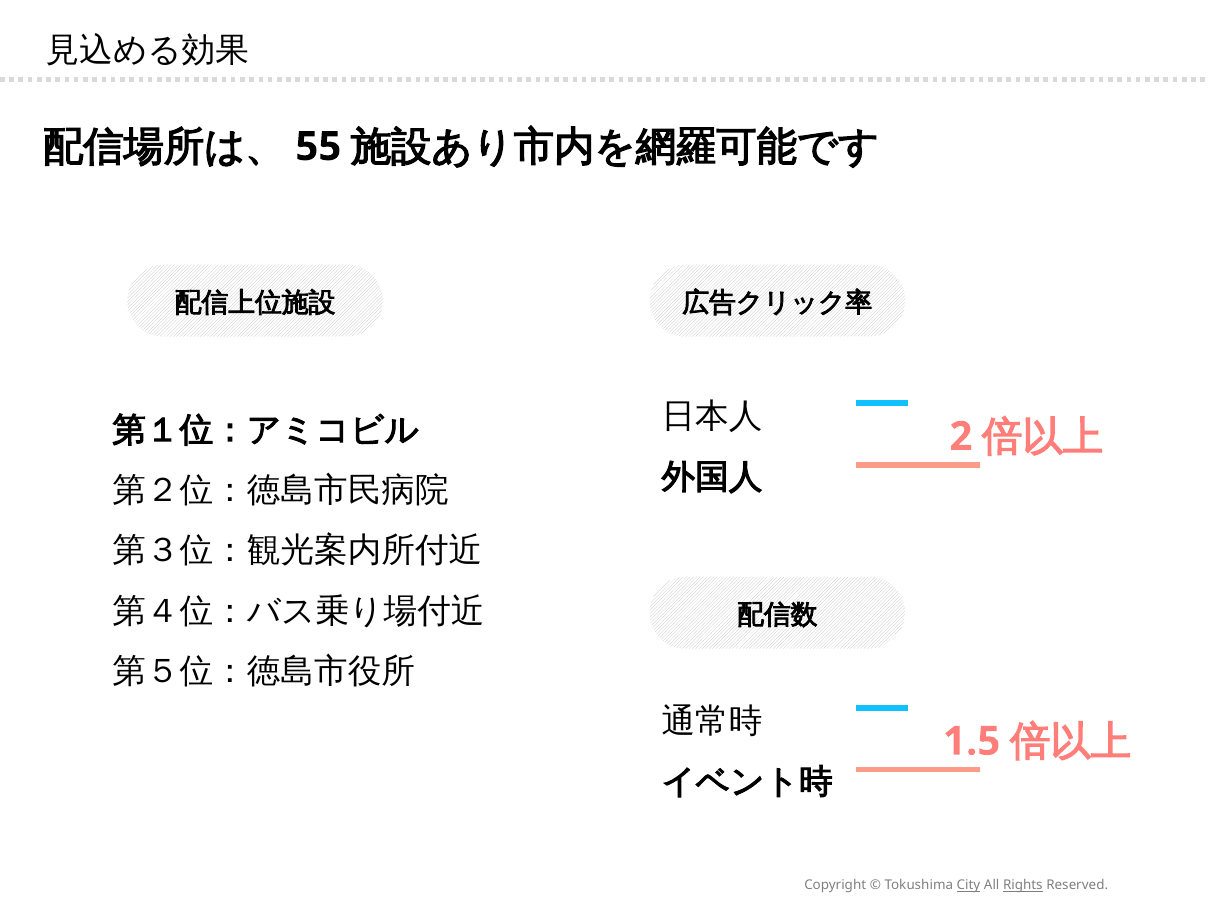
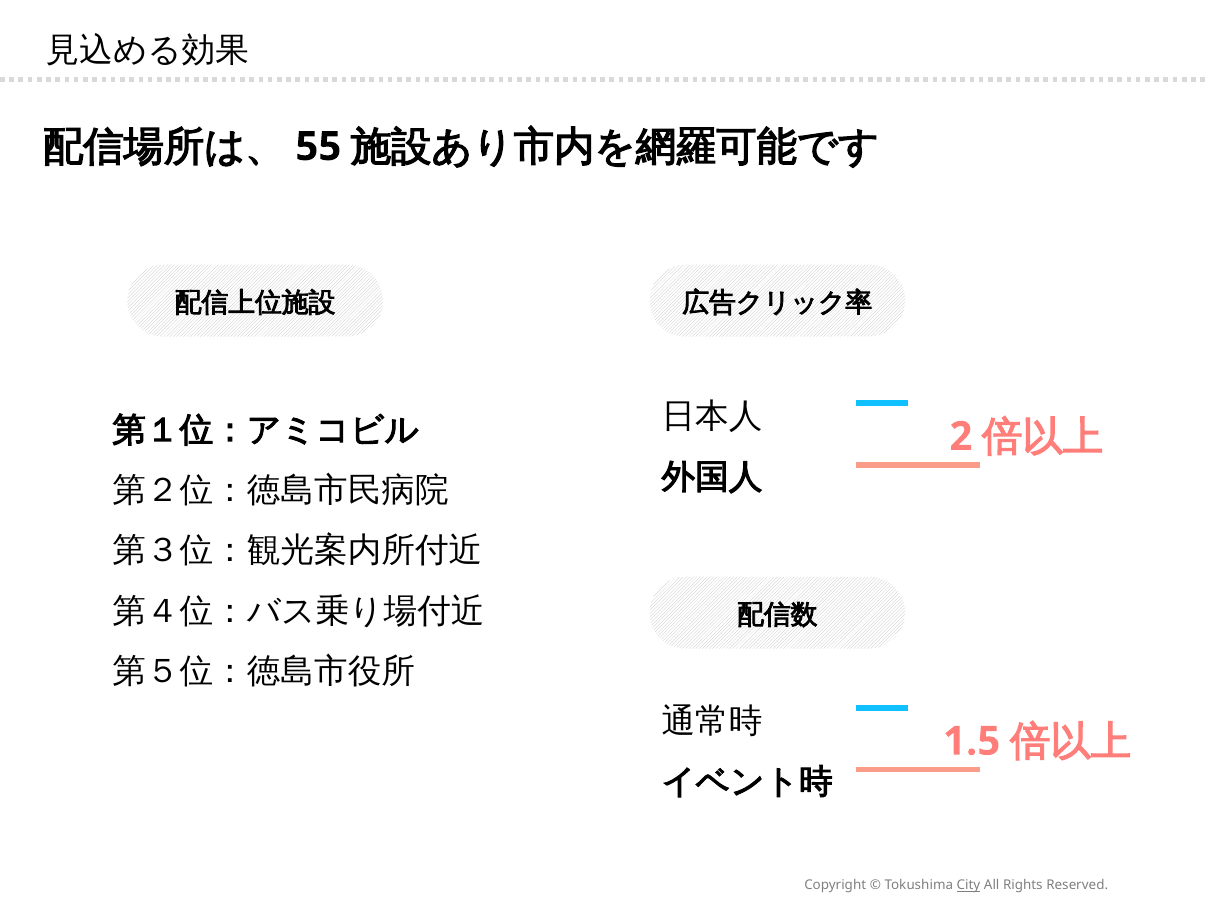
Rights underline: present -> none (1023, 885)
